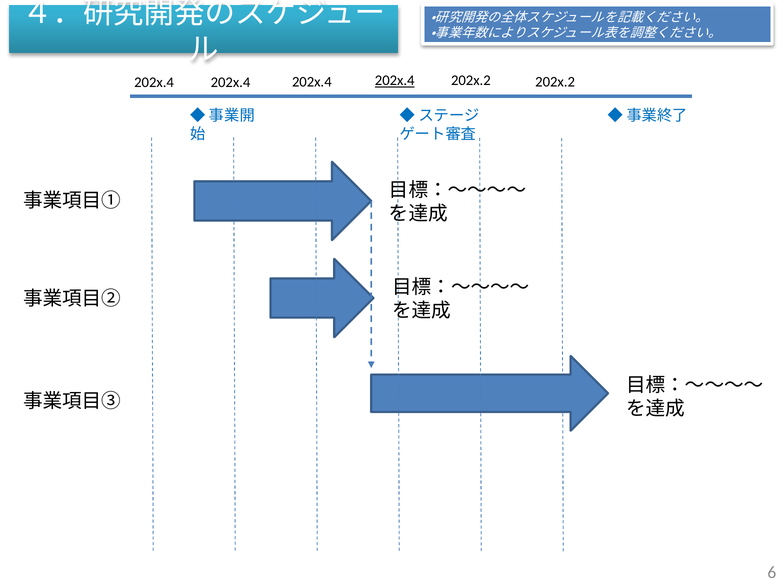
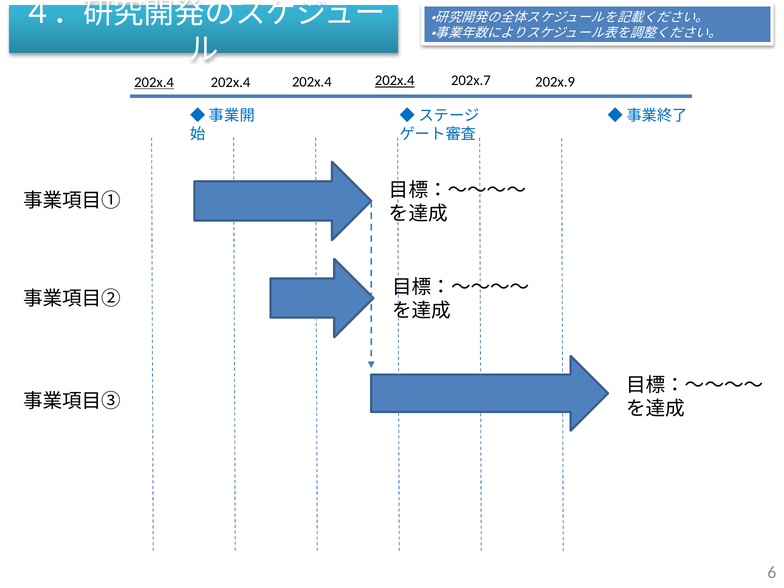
202x.2: 202x.2 -> 202x.9 (555, 82)
202x.4 202x.2: 202x.2 -> 202x.7 (471, 81)
202x.4 underline: none -> present (154, 82)
